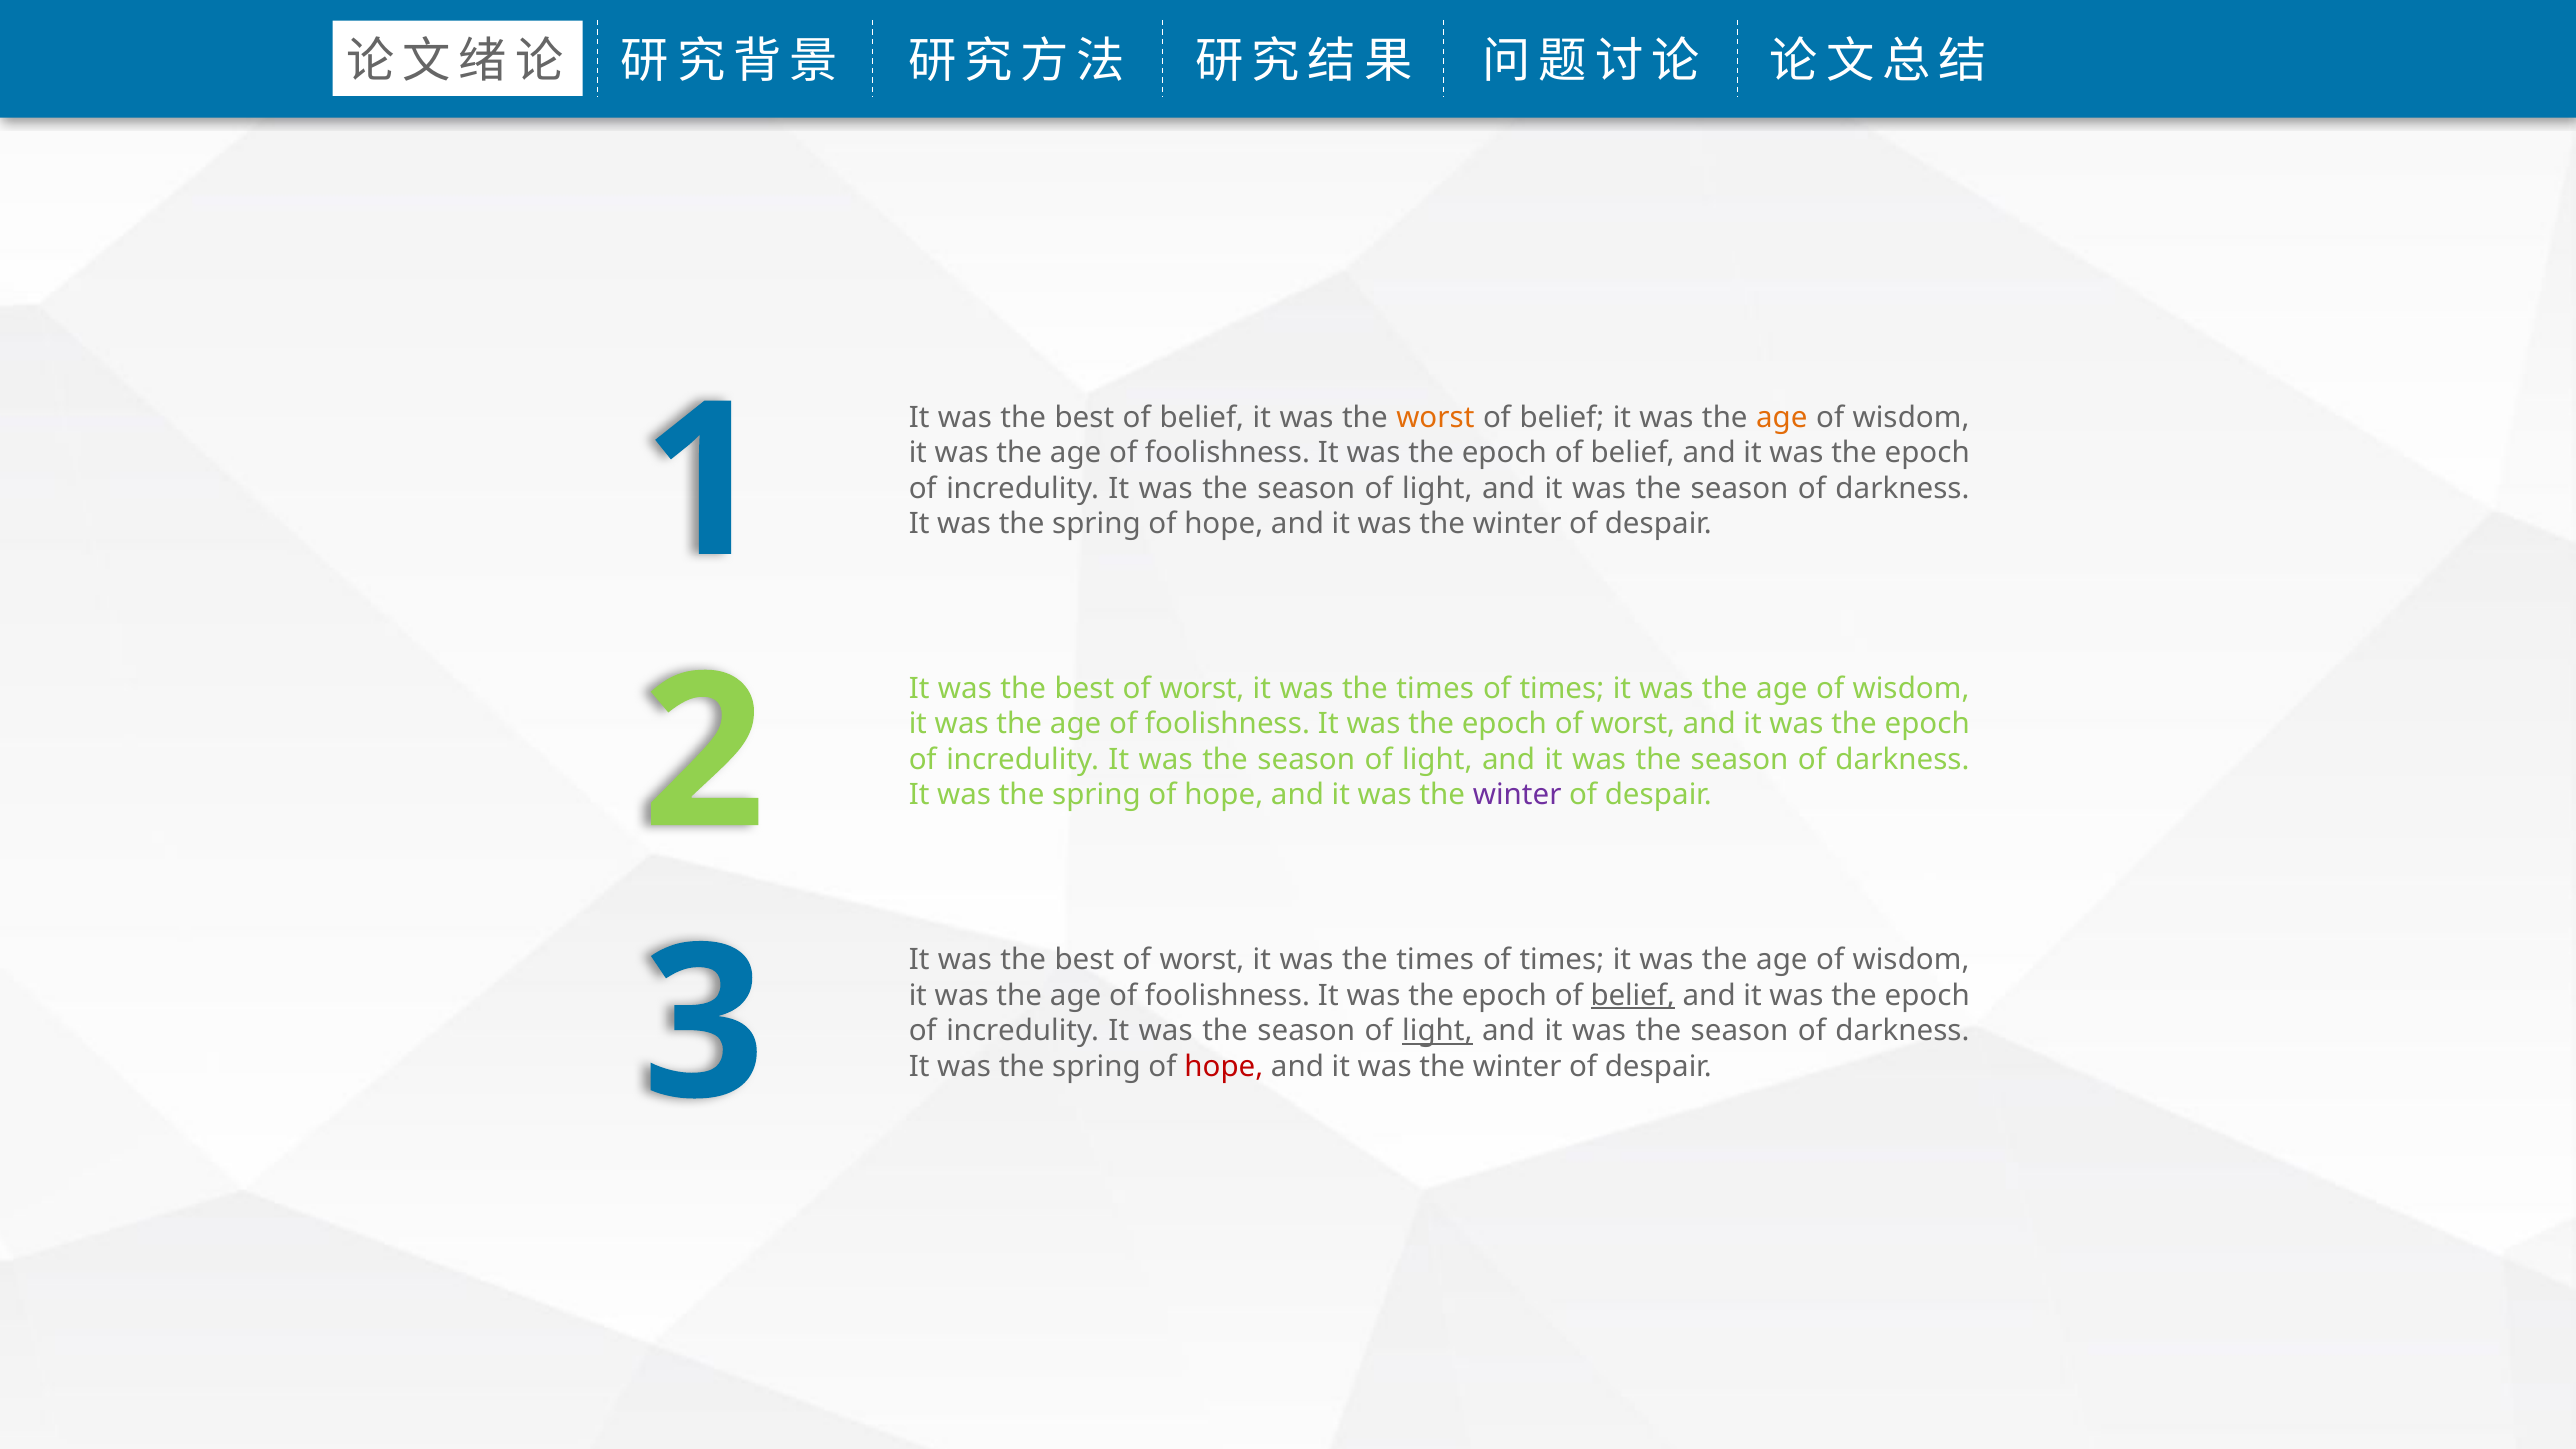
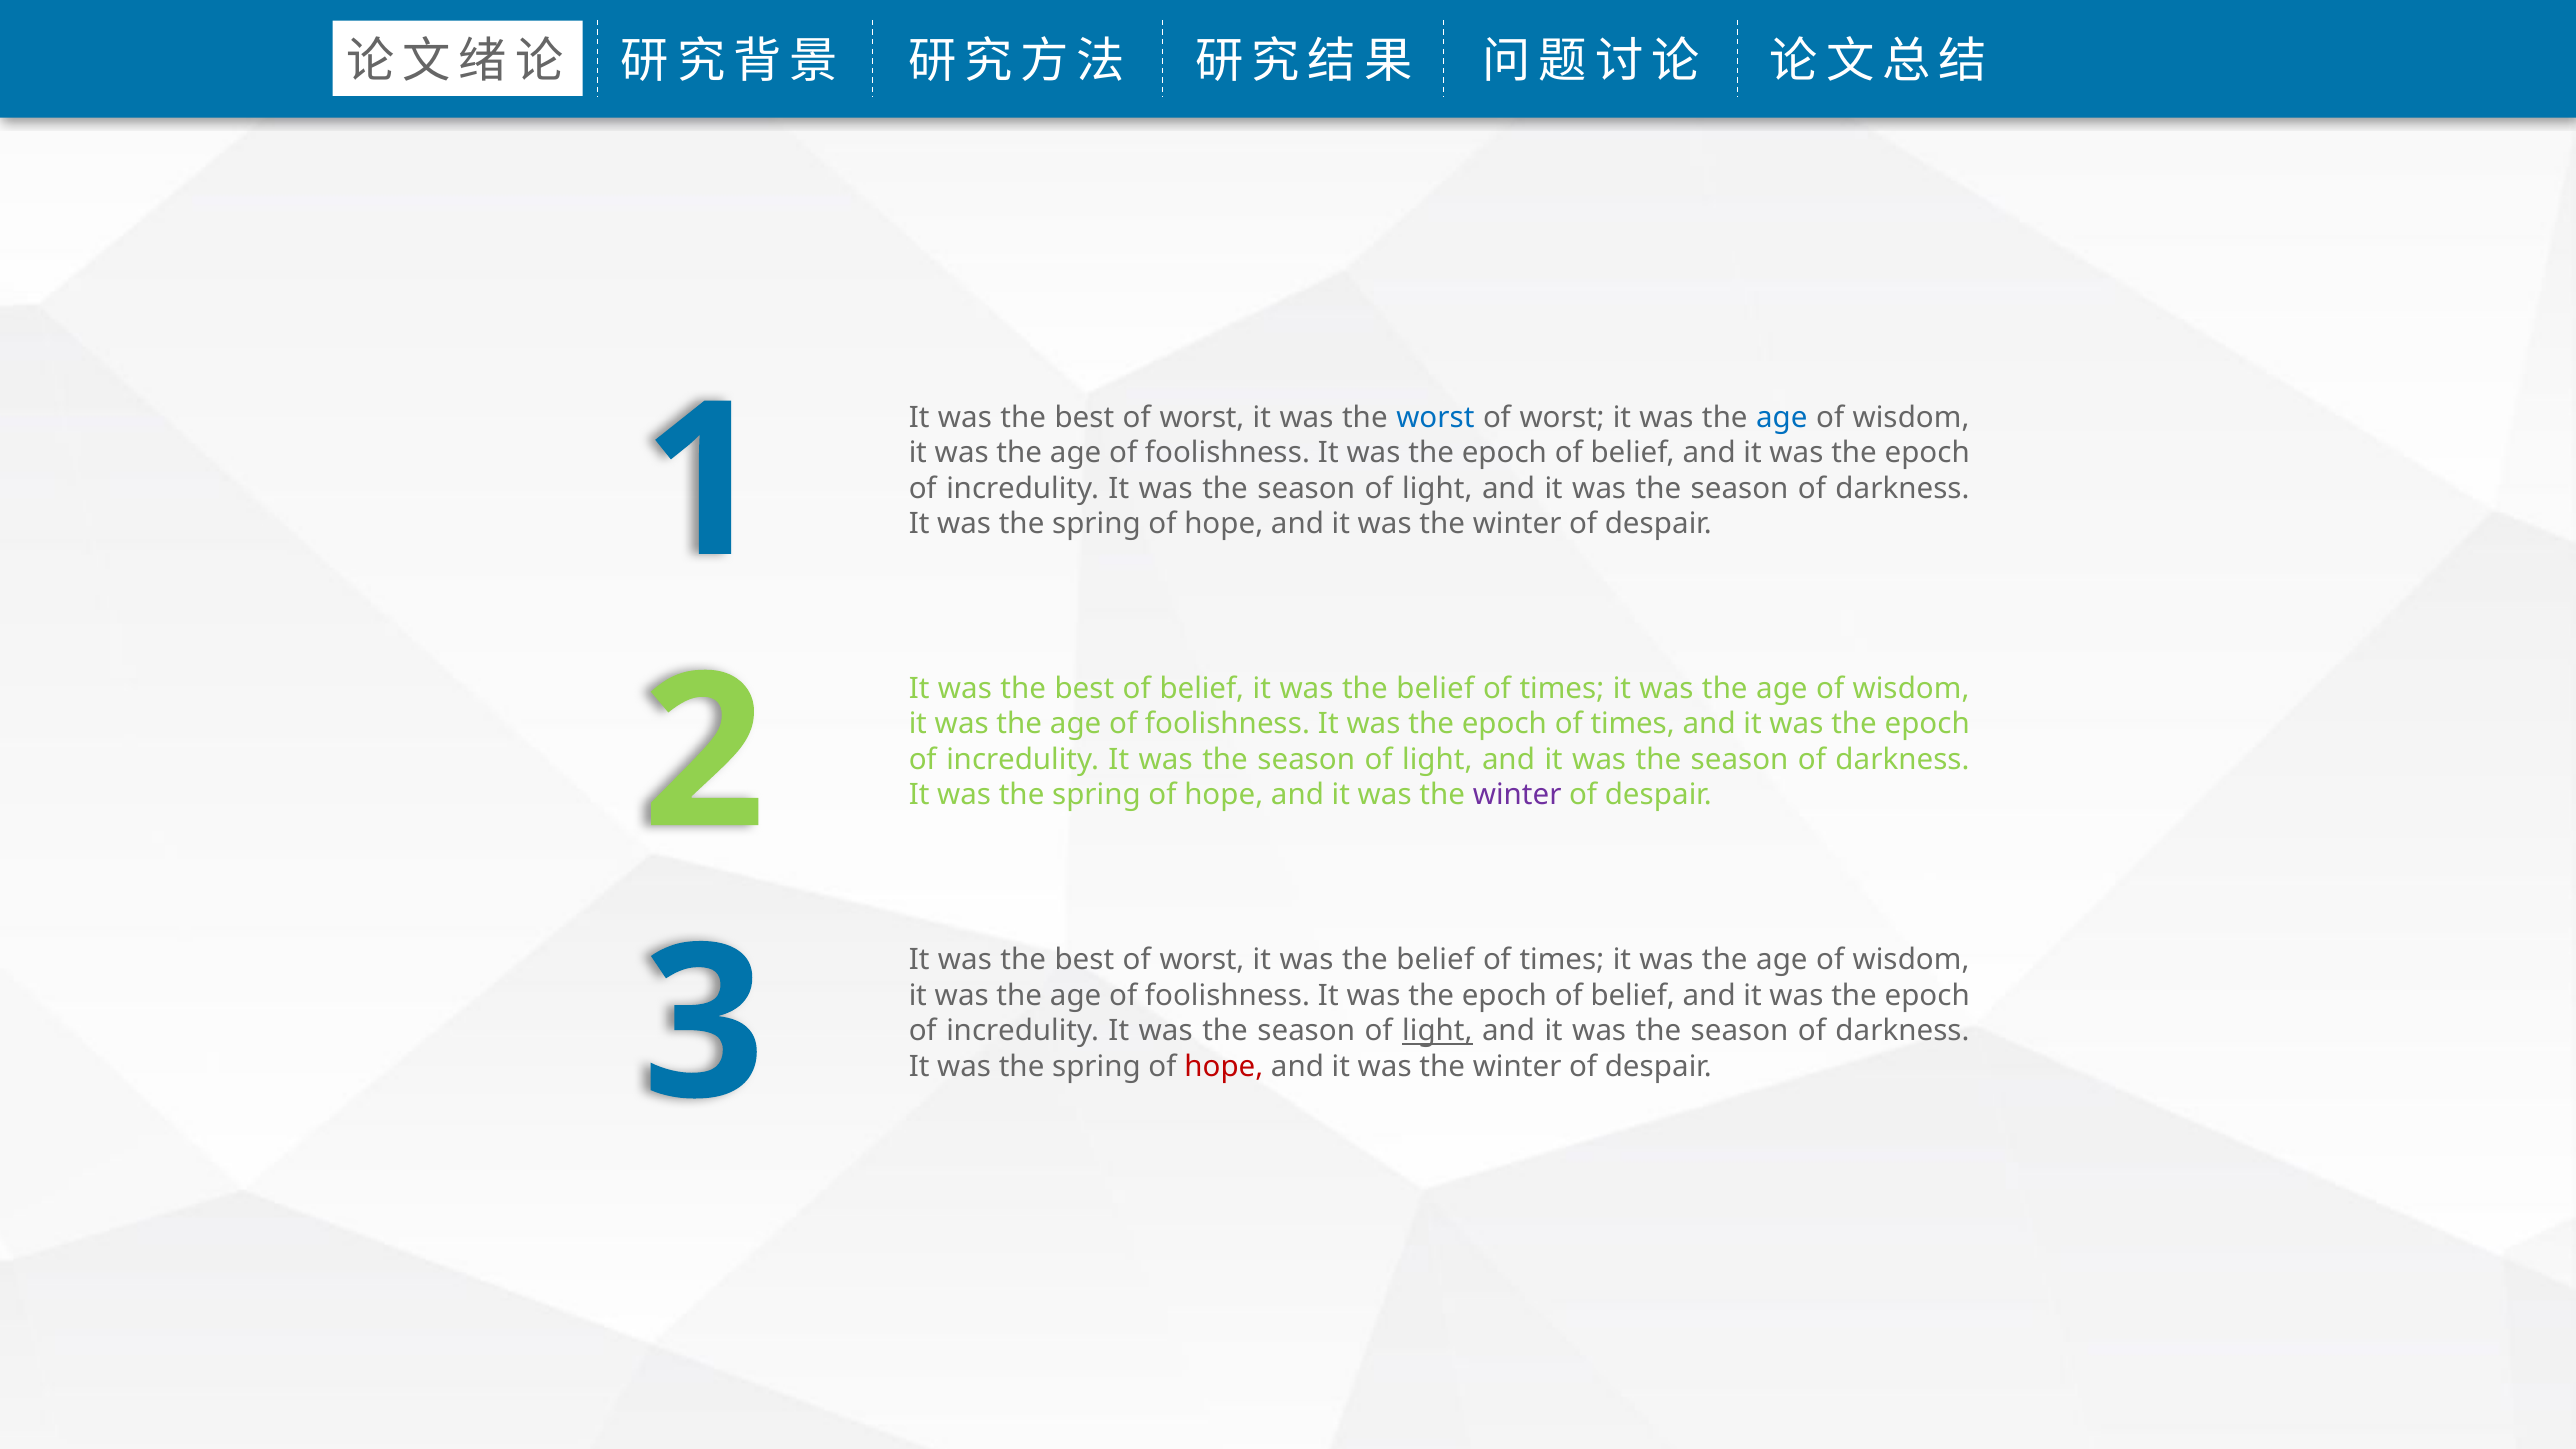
belief: belief -> worst (1202, 417)
worst colour: orange -> blue (1435, 417)
belief: belief -> worst (1562, 417)
age colour: orange -> blue (1782, 417)
worst: worst -> belief (1202, 689)
times: times -> belief (1435, 689)
epoch of worst: worst -> times (1633, 724)
times: times -> belief (1435, 960)
belief underline: present -> none (1633, 996)
